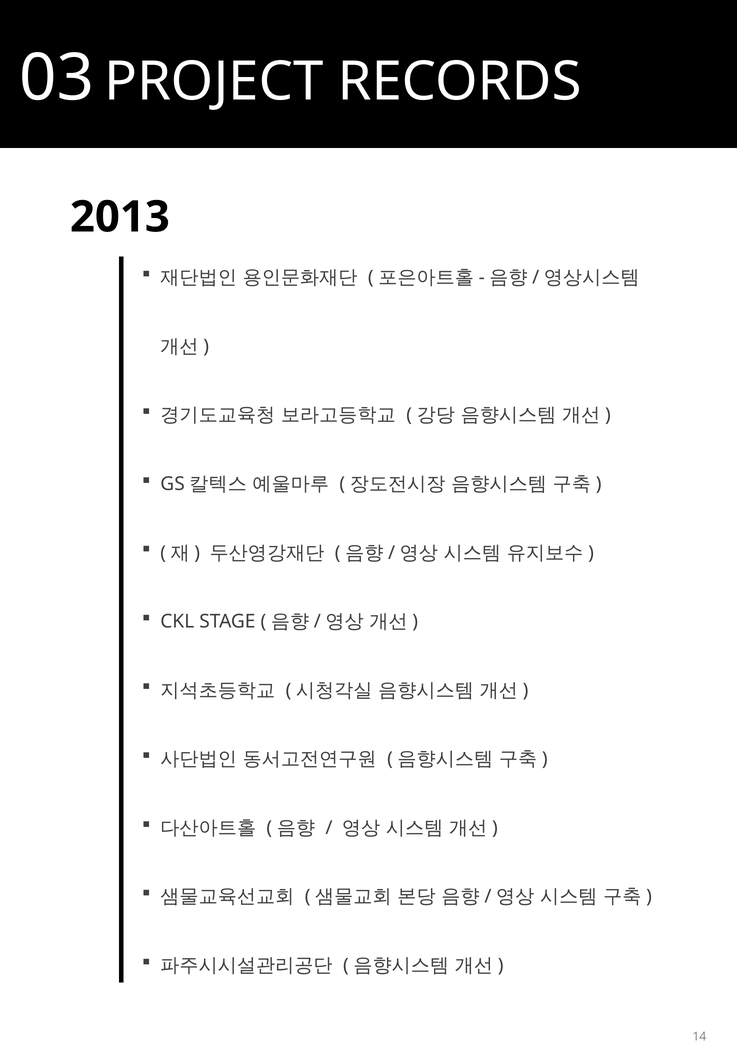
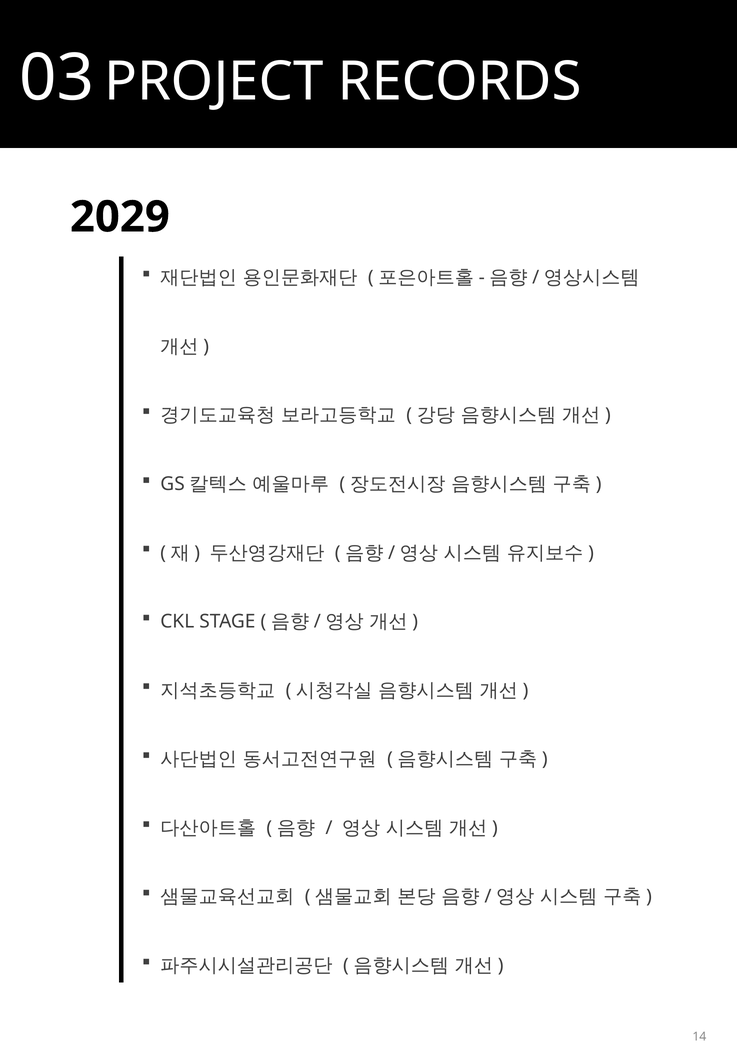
2013: 2013 -> 2029 (120, 217)
